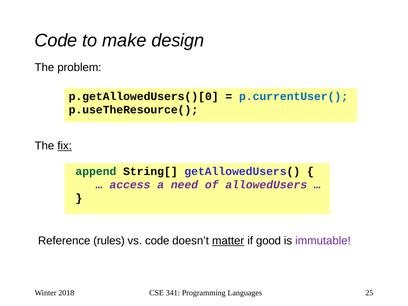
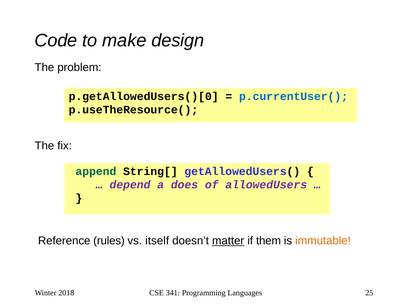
fix underline: present -> none (65, 146)
access: access -> depend (130, 185)
need: need -> does (184, 185)
vs code: code -> itself (157, 241)
good: good -> them (269, 241)
immutable colour: purple -> orange (323, 241)
